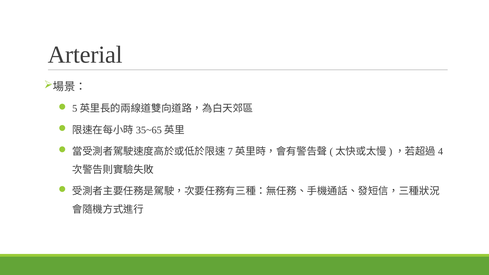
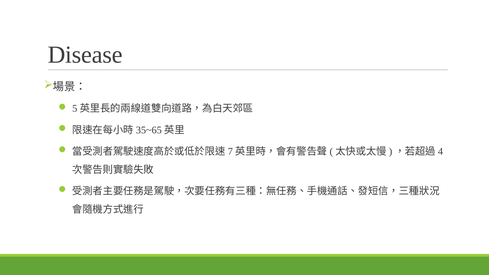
Arterial: Arterial -> Disease (85, 55)
